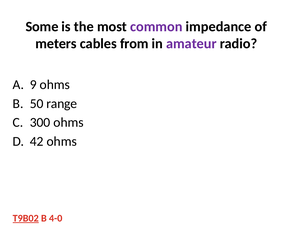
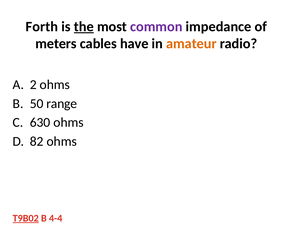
Some: Some -> Forth (42, 27)
the underline: none -> present (84, 27)
from: from -> have (134, 44)
amateur colour: purple -> orange (191, 44)
9: 9 -> 2 (33, 85)
300: 300 -> 630 (40, 123)
42: 42 -> 82 (37, 141)
4-0: 4-0 -> 4-4 (56, 218)
